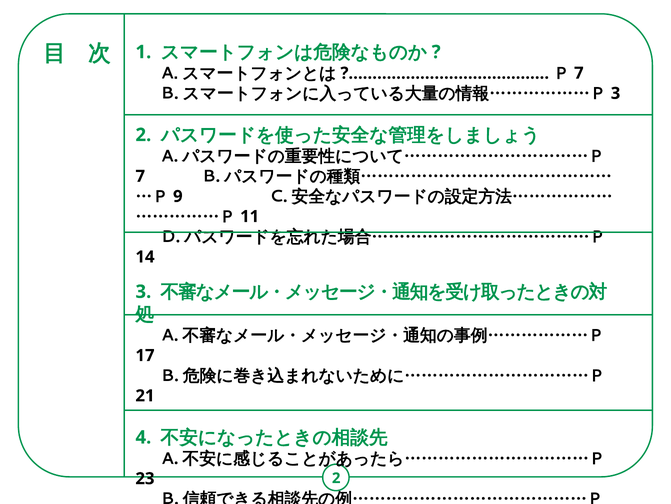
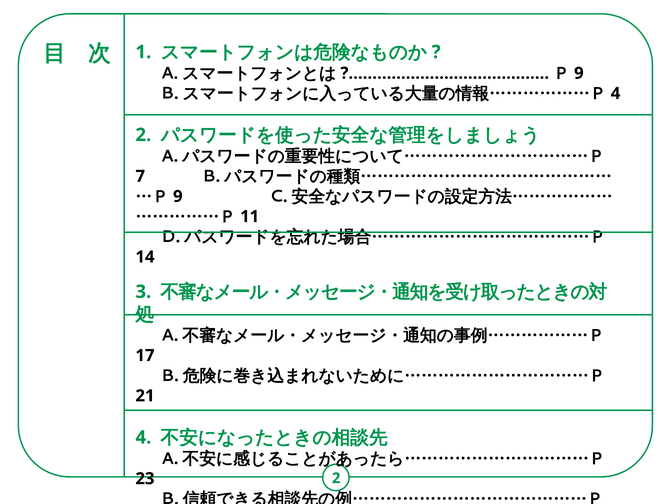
7: 7 -> 9 (579, 73)
3: 3 -> 4 (616, 93)
